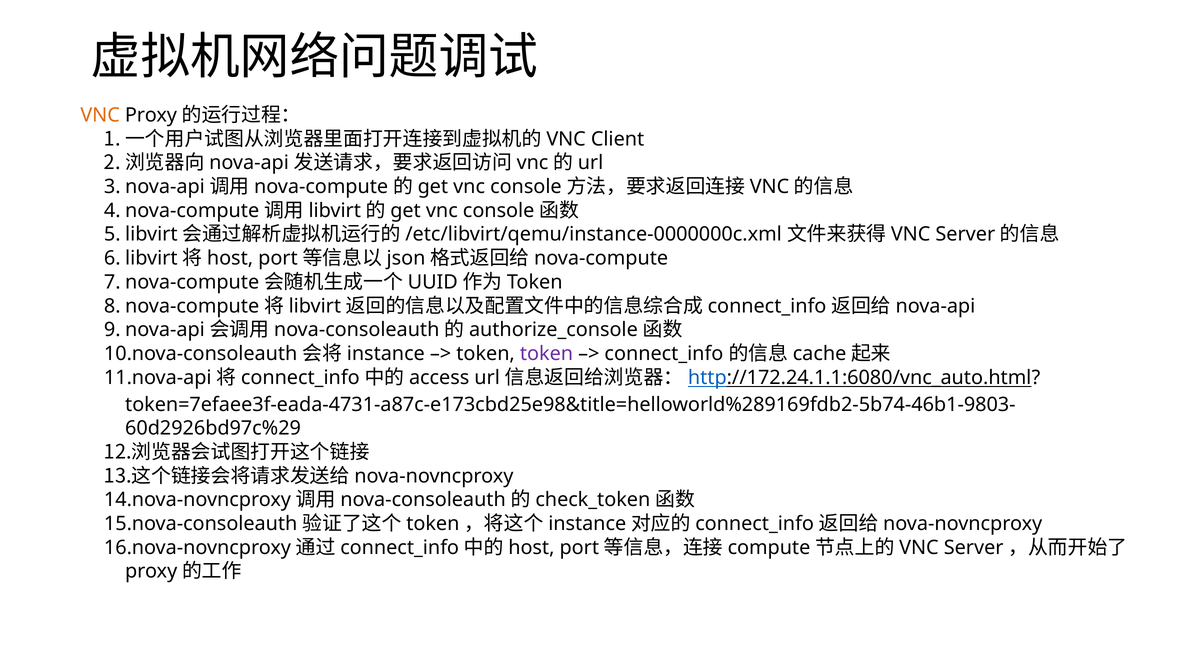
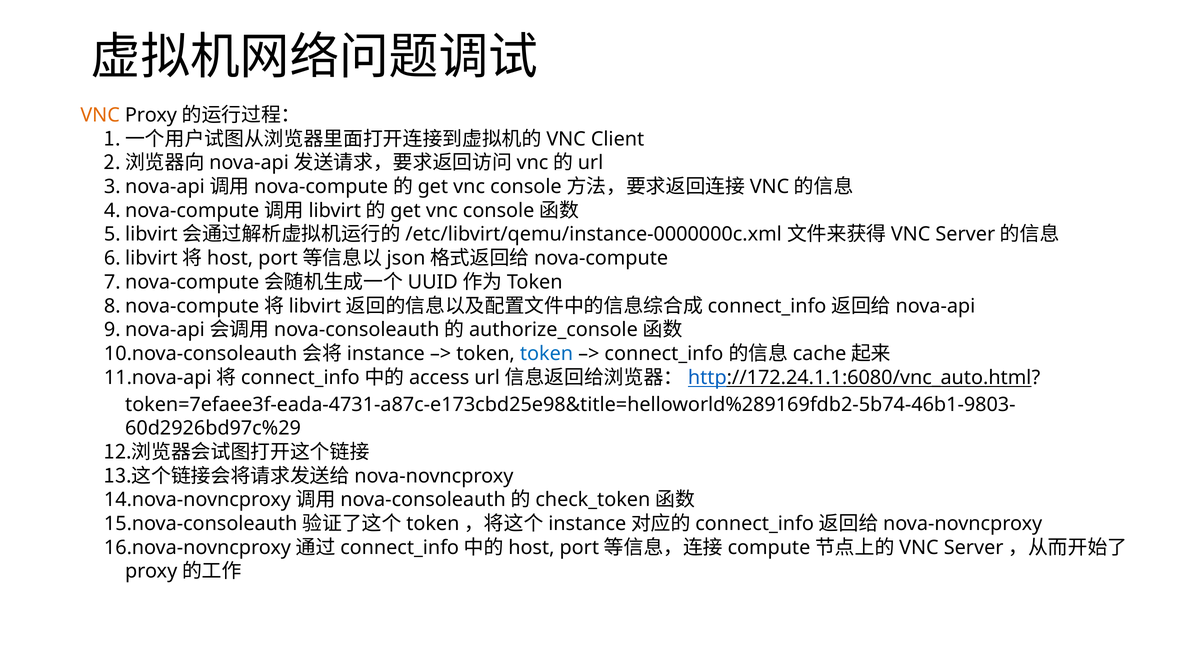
token colour: purple -> blue (547, 354)
